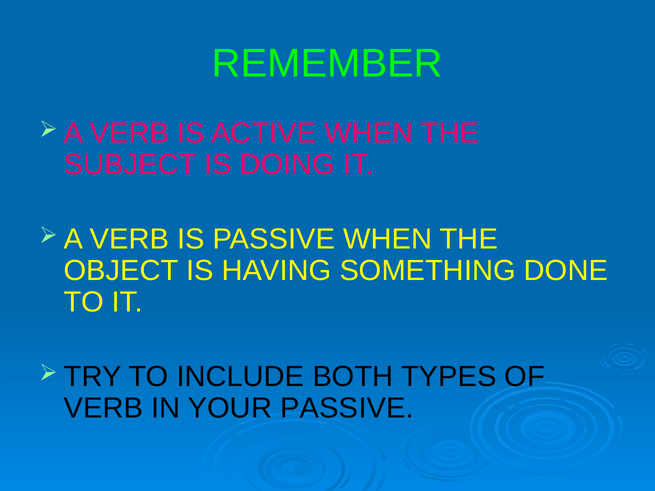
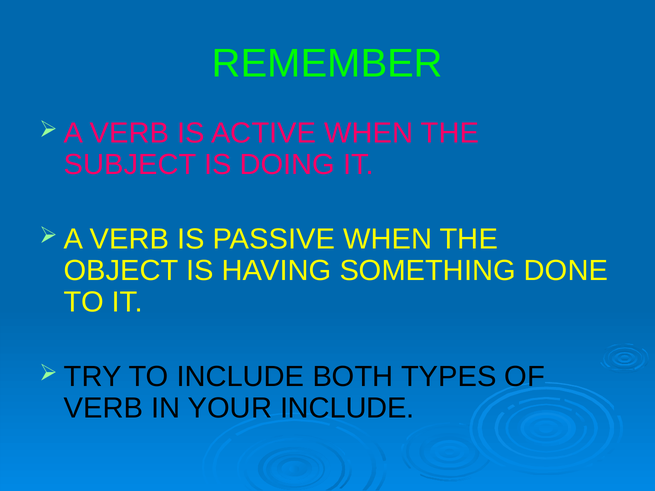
YOUR PASSIVE: PASSIVE -> INCLUDE (347, 408)
